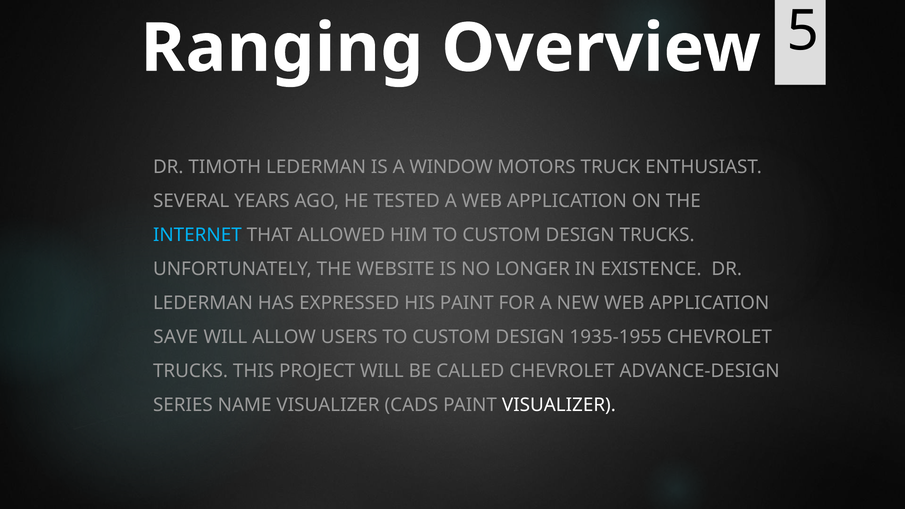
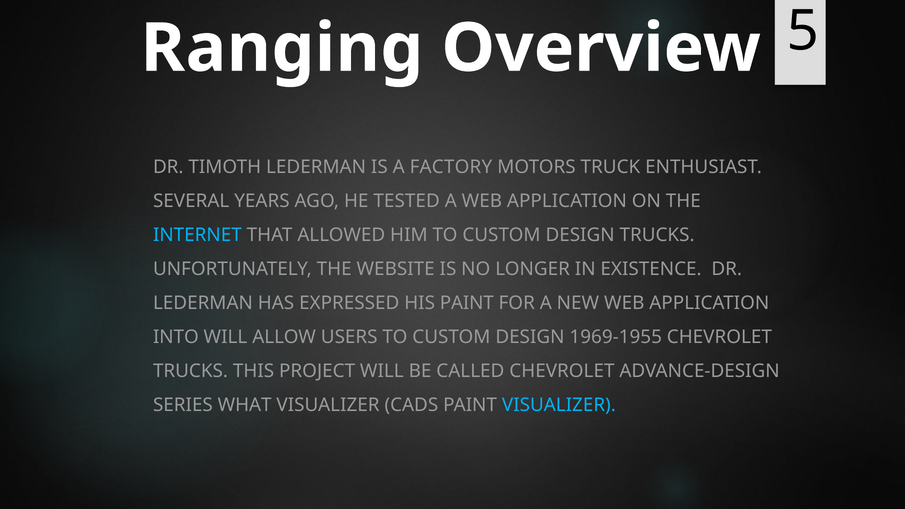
WINDOW: WINDOW -> FACTORY (451, 167)
SAVE: SAVE -> INTO (176, 337)
1935-1955: 1935-1955 -> 1969-1955 (616, 337)
NAME: NAME -> WHAT (245, 405)
VISUALIZER colour: white -> light blue (559, 405)
